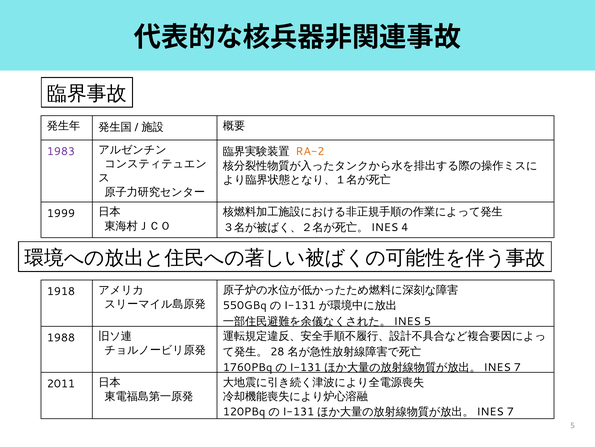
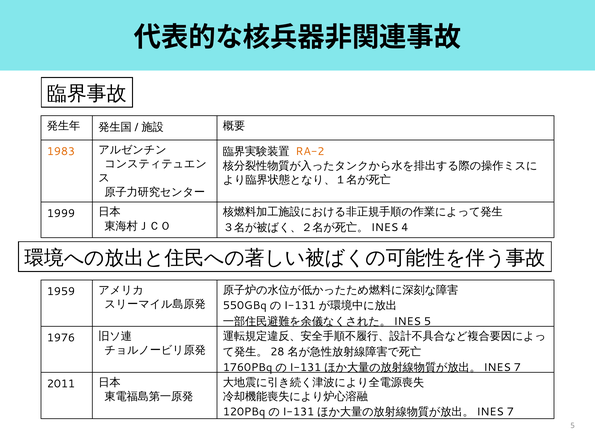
1983 colour: purple -> orange (61, 151)
1918: 1918 -> 1959 (61, 291)
1988: 1988 -> 1976 (61, 337)
